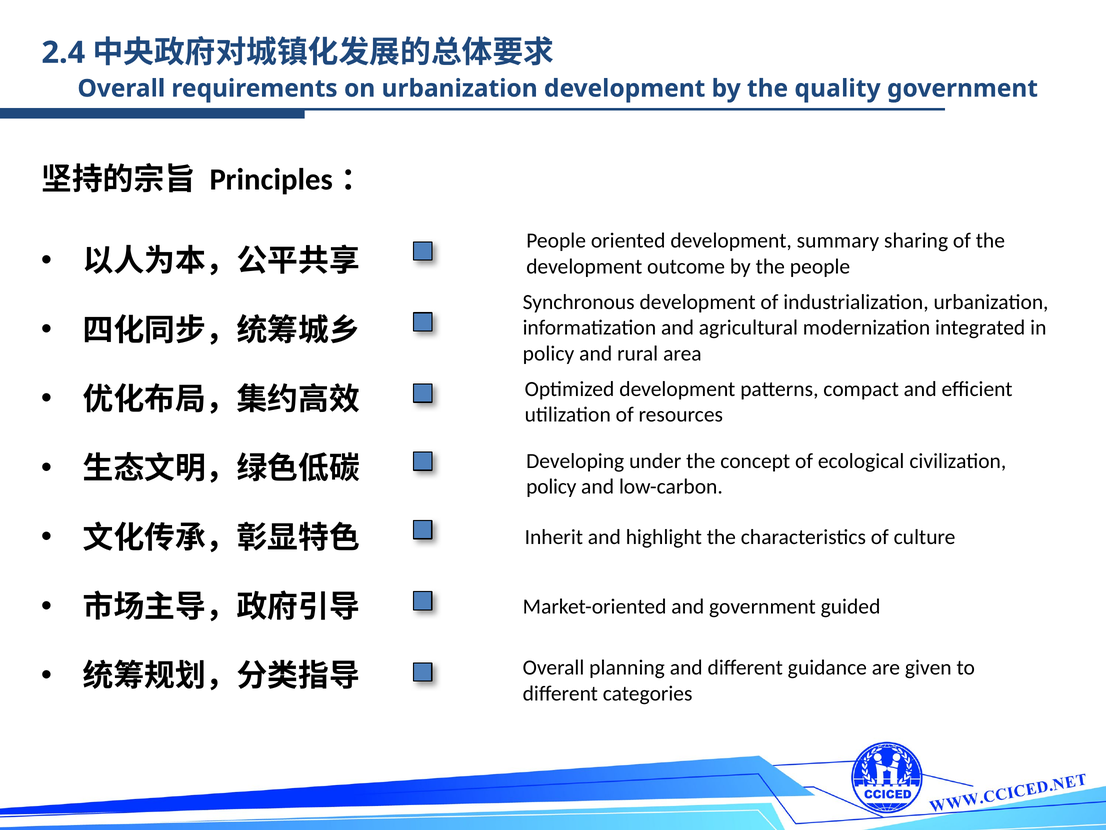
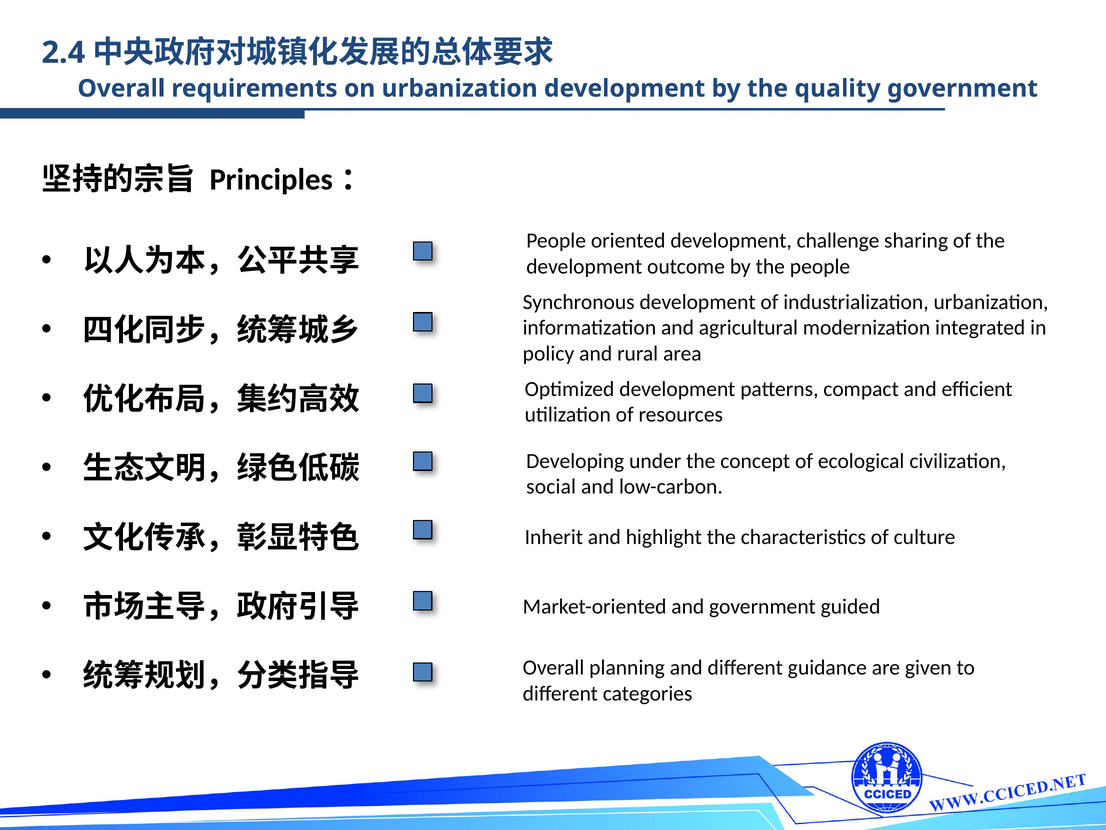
summary: summary -> challenge (838, 241)
policy: policy -> social (551, 487)
